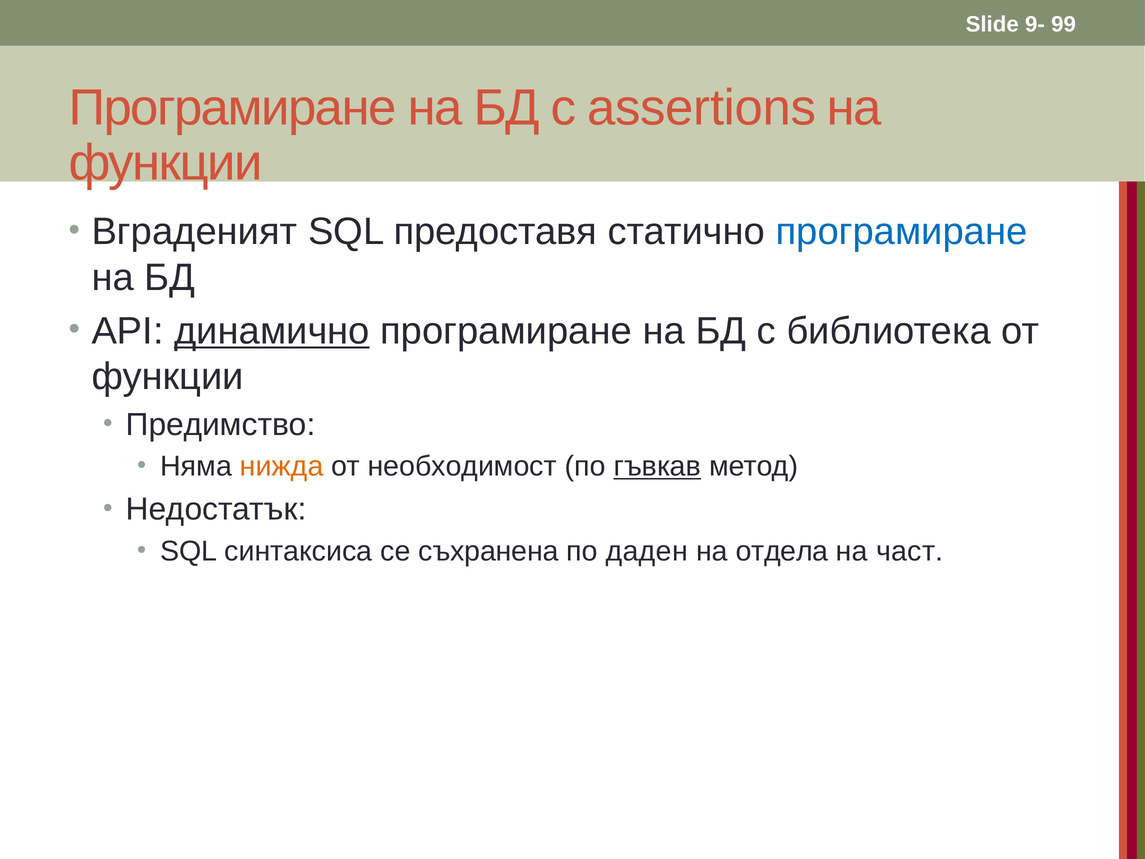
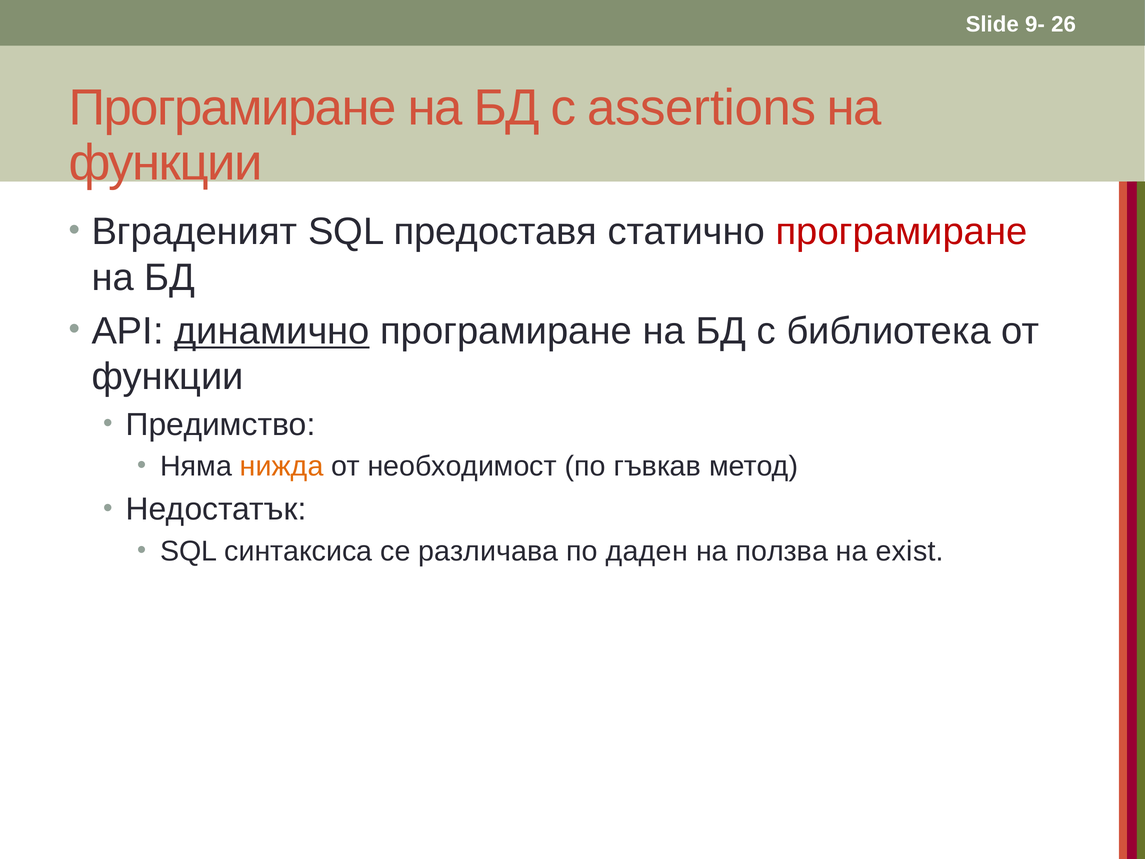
99: 99 -> 26 (1064, 24)
програмиране colour: blue -> red (902, 232)
гъвкав underline: present -> none (657, 466)
съхранена: съхранена -> различава (488, 551)
отдела: отдела -> ползва (782, 551)
част: част -> exist (910, 551)
